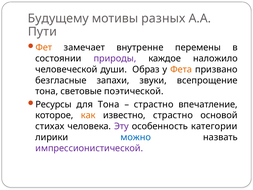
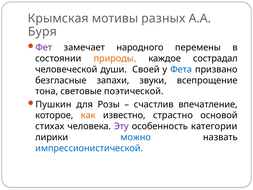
Будущему: Будущему -> Крымская (58, 18)
Пути: Пути -> Буря (42, 32)
Фет colour: orange -> purple (44, 47)
внутренне: внутренне -> народного (140, 47)
природы colour: purple -> orange (115, 58)
наложило: наложило -> сострадал (215, 58)
Образ: Образ -> Своей (146, 69)
Фета colour: orange -> blue (181, 69)
Ресурсы: Ресурсы -> Пушкин (54, 104)
для Тона: Тона -> Розы (109, 104)
страстно: страстно -> счастлив (154, 104)
импрессионистической colour: purple -> blue (89, 148)
